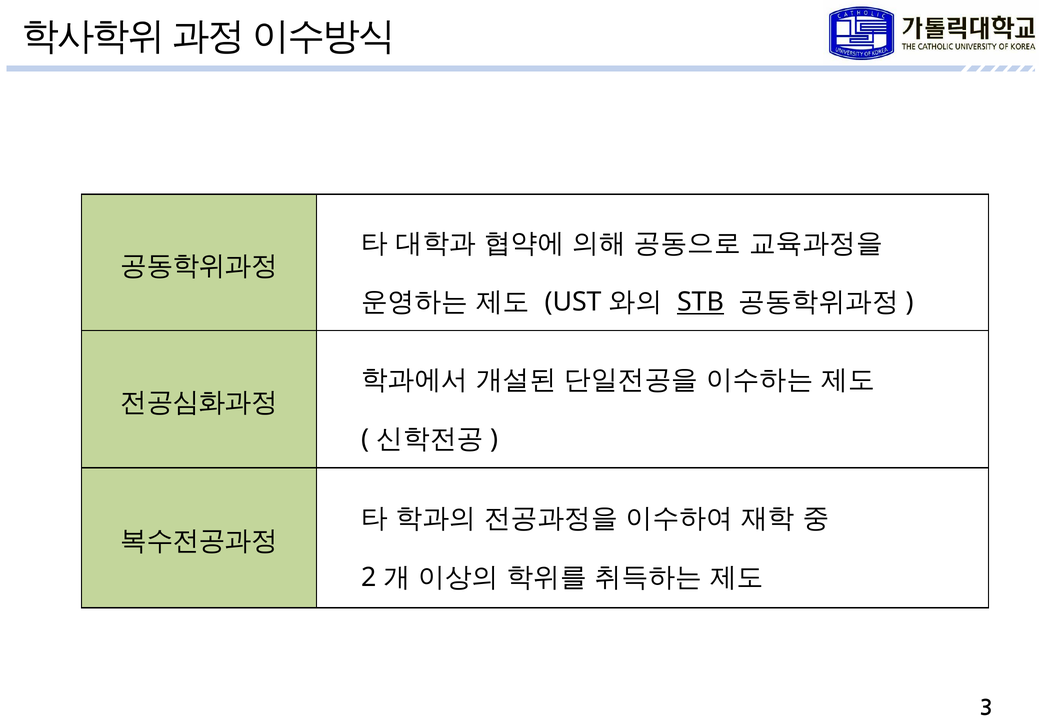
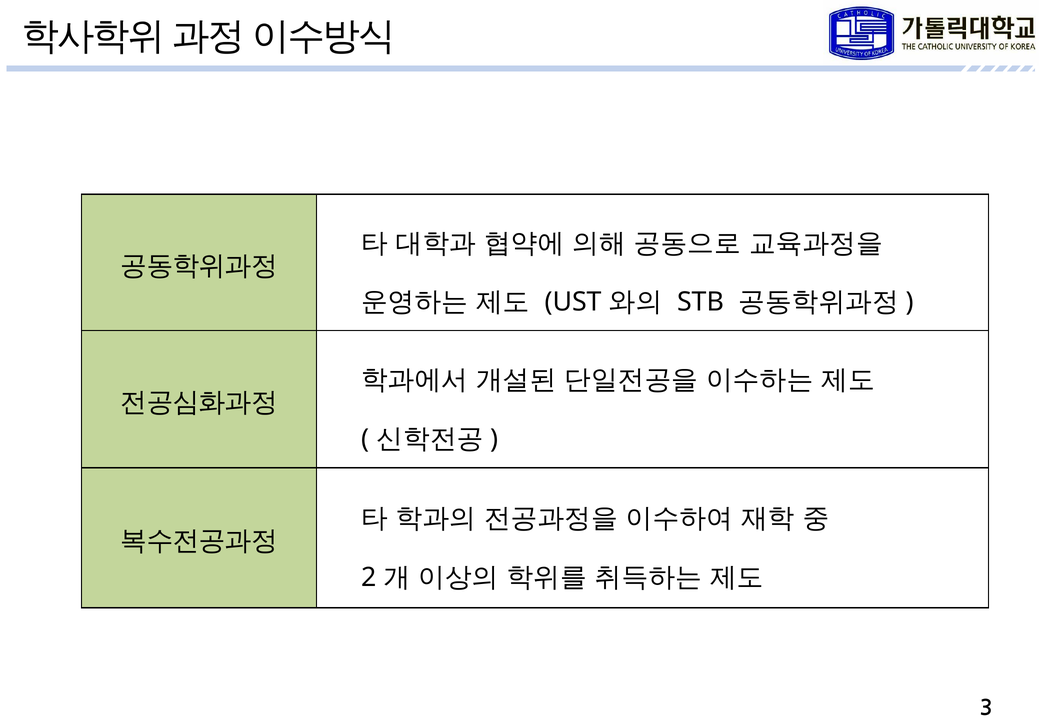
STB underline: present -> none (701, 302)
